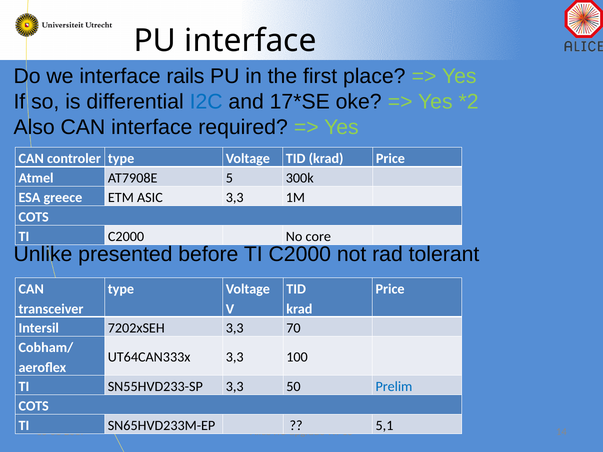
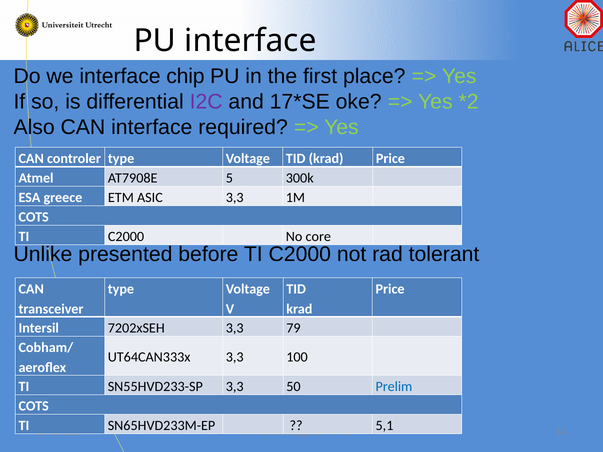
rails: rails -> chip (185, 76)
I2C colour: blue -> purple (206, 102)
70: 70 -> 79 (293, 328)
